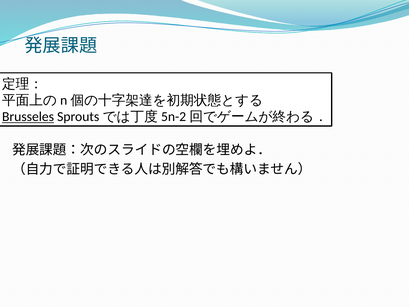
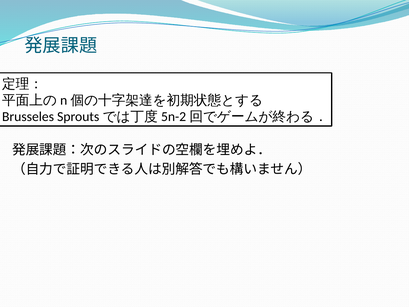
Brusseles underline: present -> none (28, 117)
